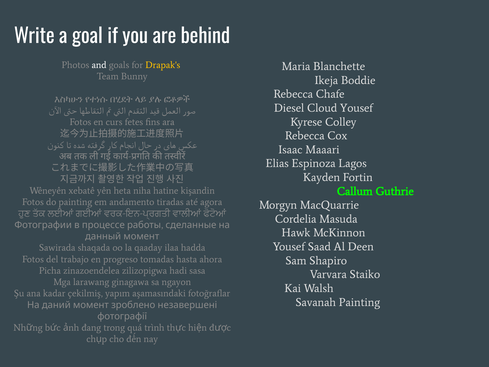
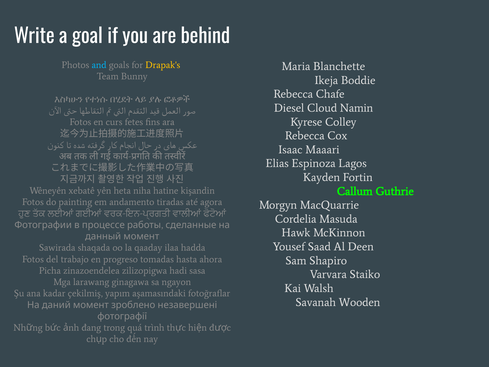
and colour: white -> light blue (99, 65)
Cloud Yousef: Yousef -> Namin (356, 108)
Savanah Painting: Painting -> Wooden (359, 302)
